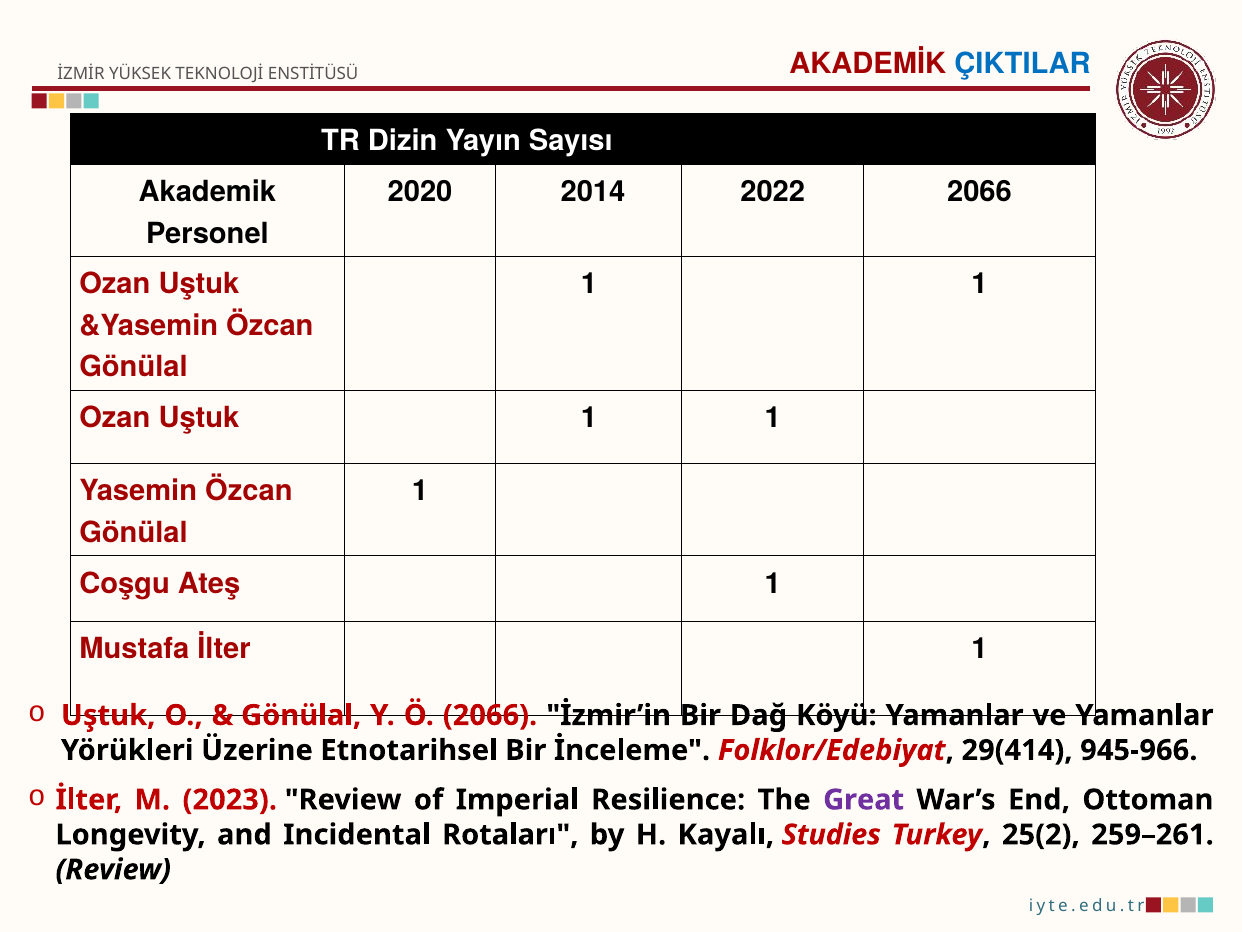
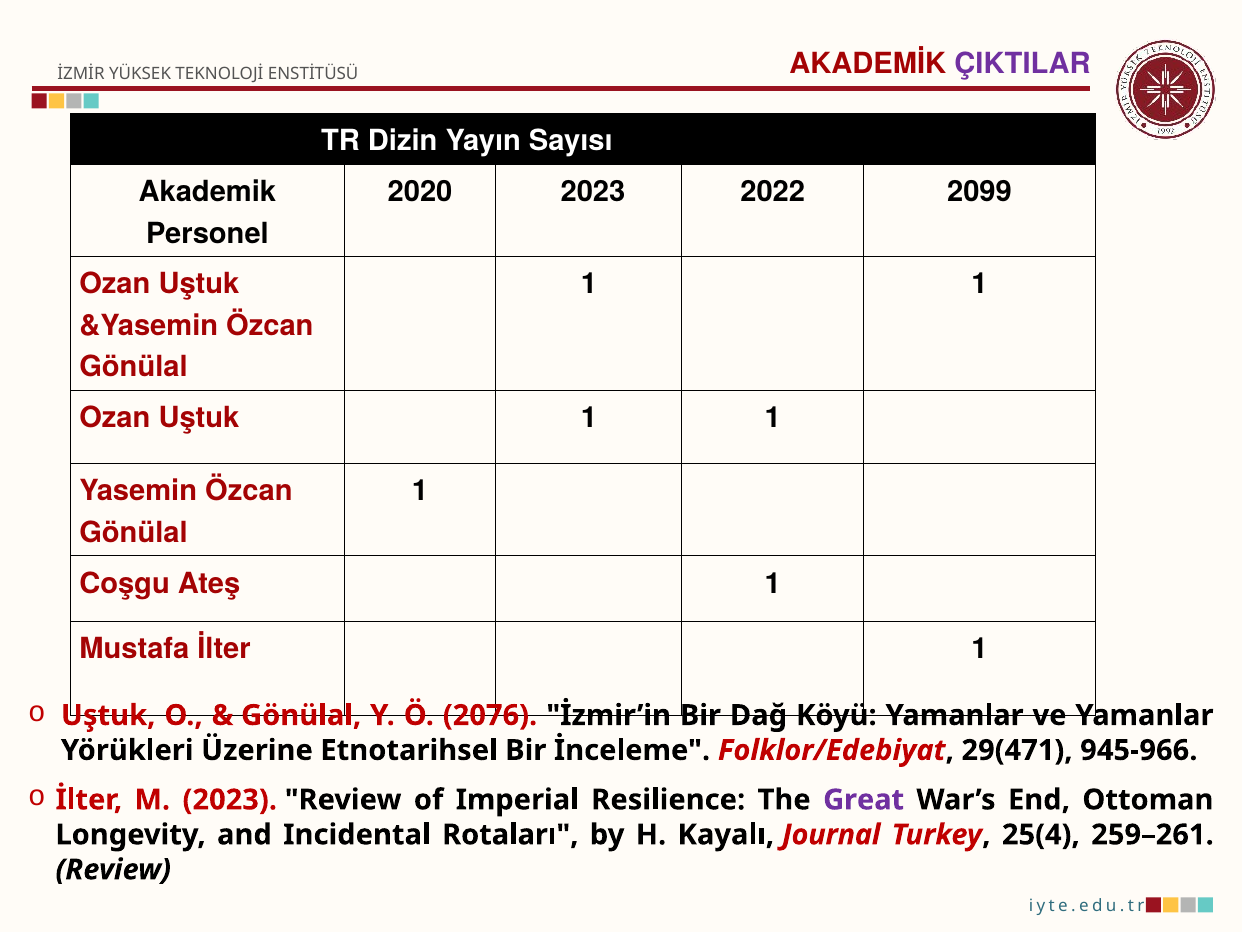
ÇIKTILAR colour: blue -> purple (1022, 64)
2020 2014: 2014 -> 2023 (593, 192)
2022 2066: 2066 -> 2099 (979, 192)
Ö 2066: 2066 -> 2076 (490, 715)
29(414: 29(414 -> 29(471 (1017, 750)
Studies: Studies -> Journal (831, 834)
25(2: 25(2 -> 25(4 (1041, 834)
